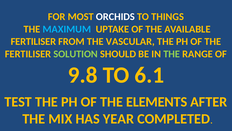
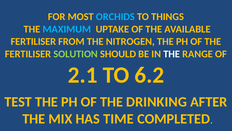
ORCHIDS colour: white -> light blue (115, 17)
VASCULAR: VASCULAR -> NITROGEN (130, 41)
THE colour: light green -> white (172, 54)
9.8: 9.8 -> 2.1 (83, 75)
6.1: 6.1 -> 6.2 (149, 75)
ELEMENTS: ELEMENTS -> DRINKING (157, 101)
YEAR: YEAR -> TIME (118, 118)
